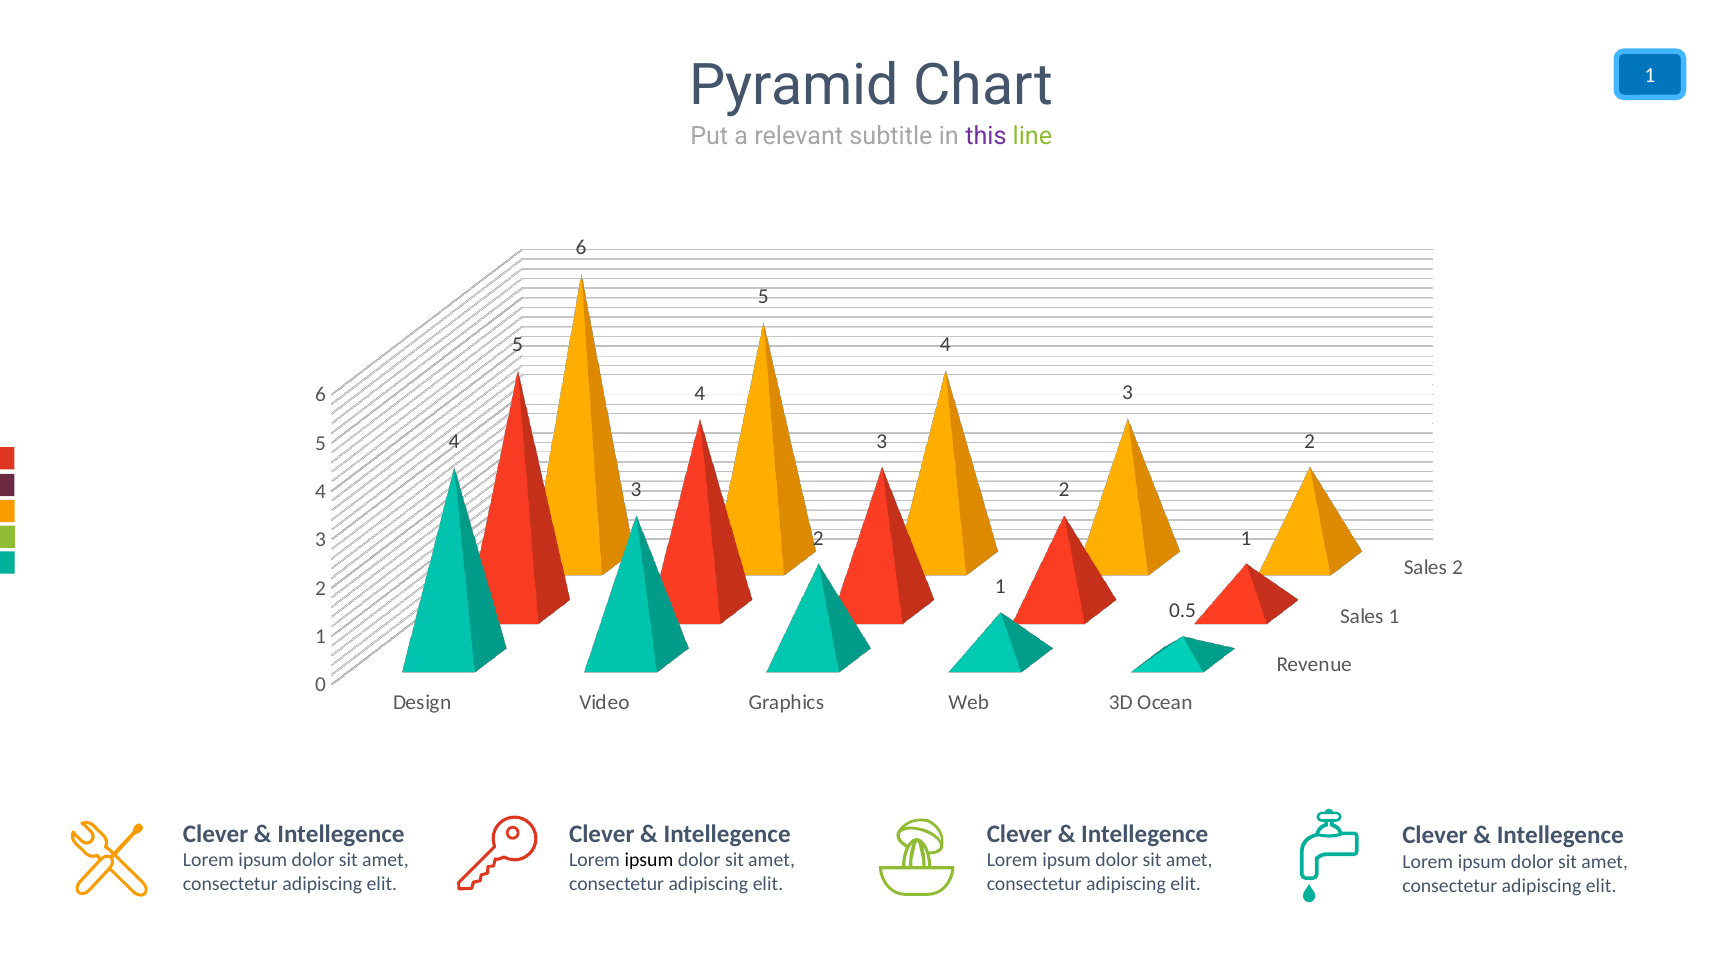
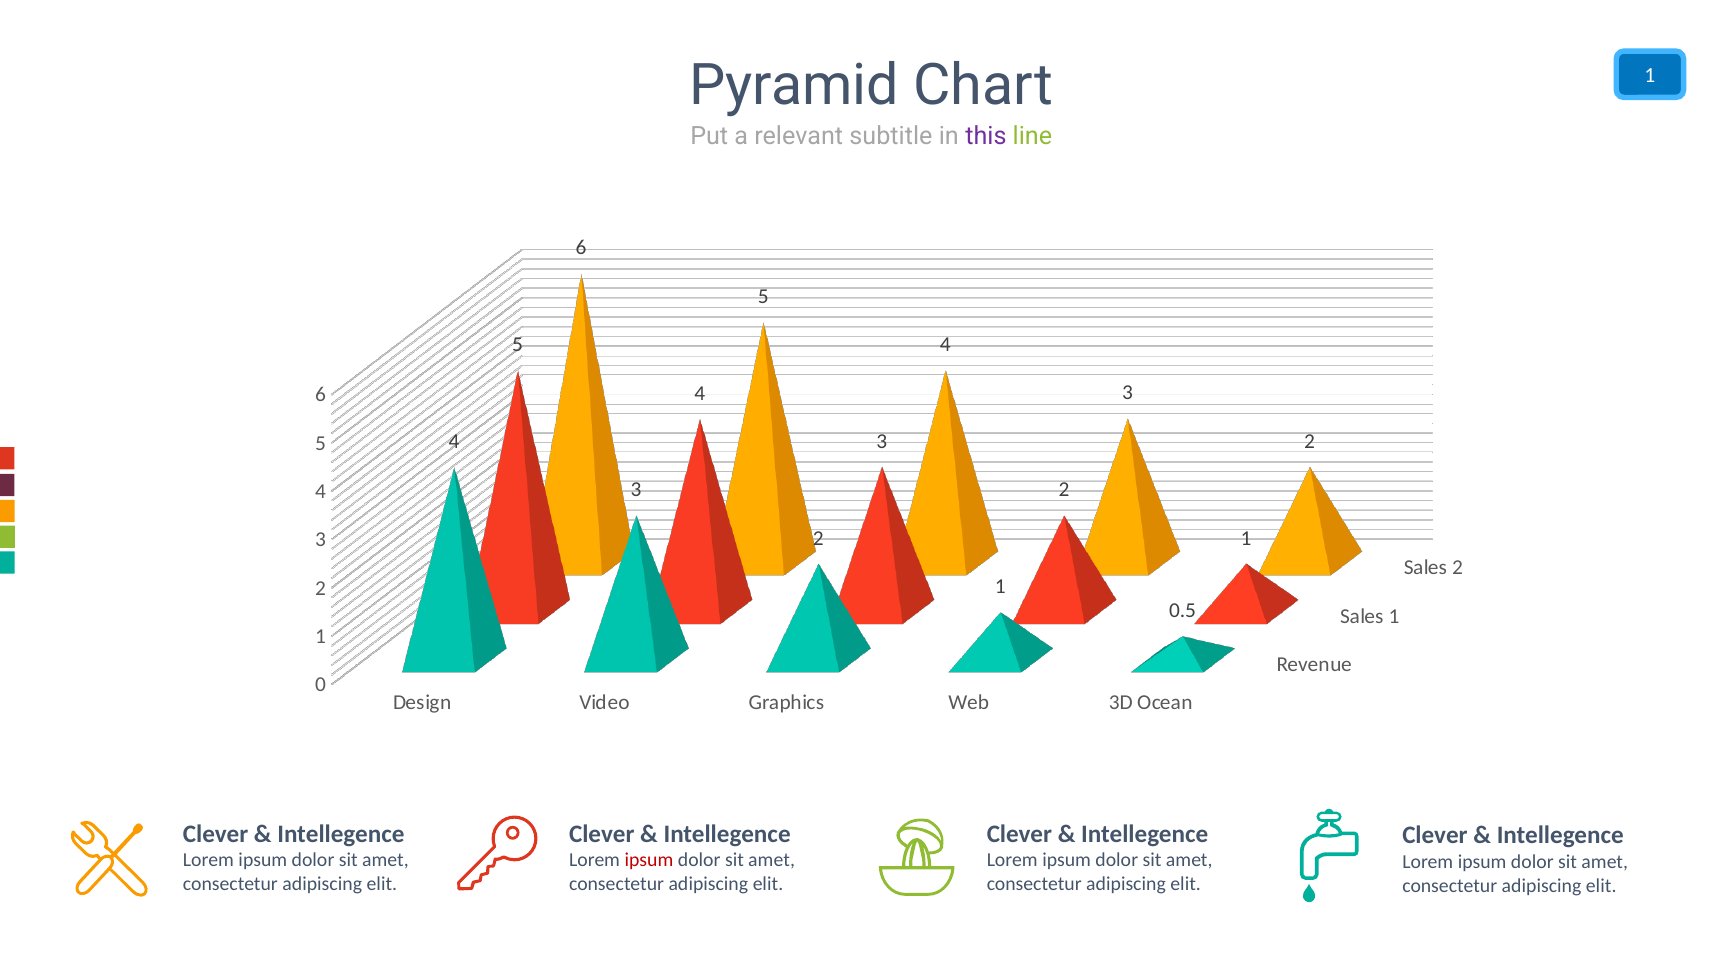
ipsum colour: black -> red (649, 861)
